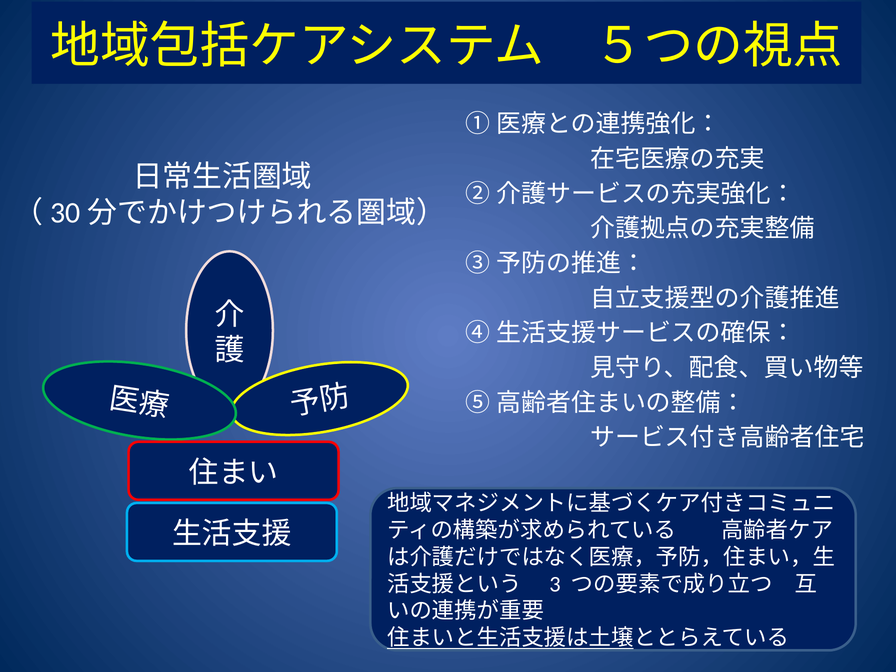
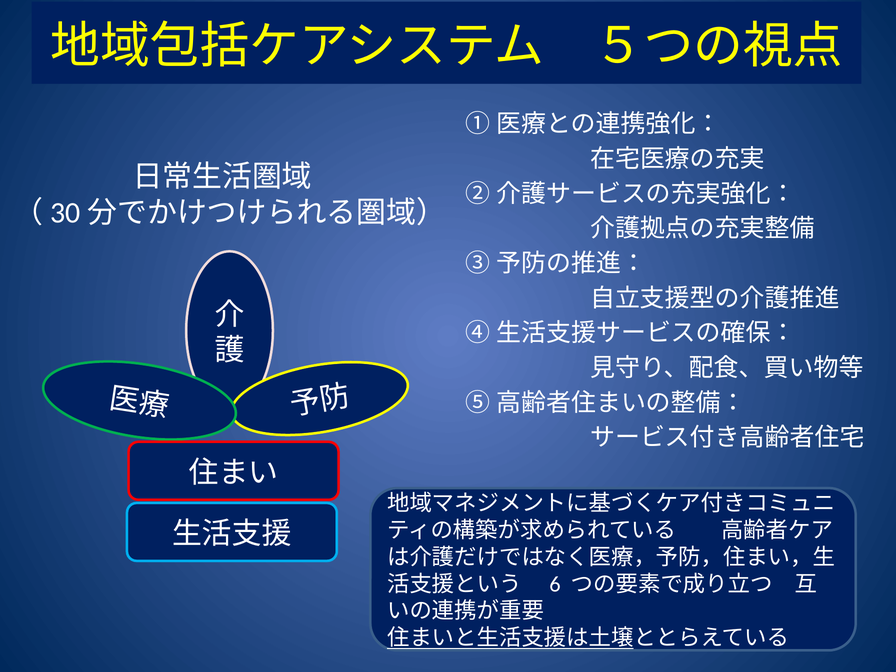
3: 3 -> 6 (555, 584)
